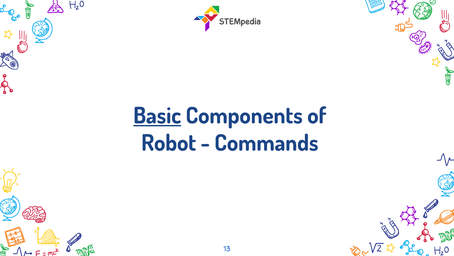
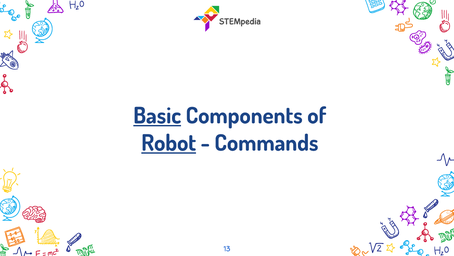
Robot underline: none -> present (169, 143)
